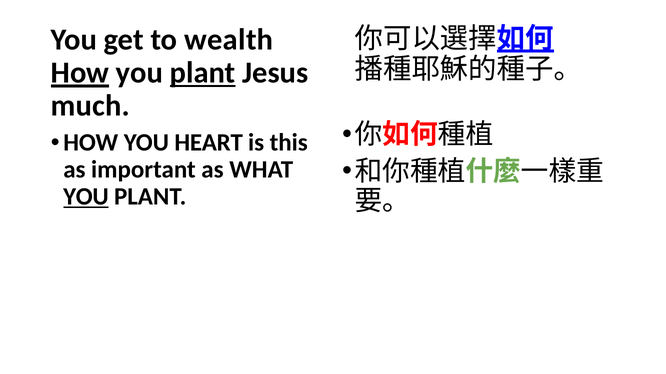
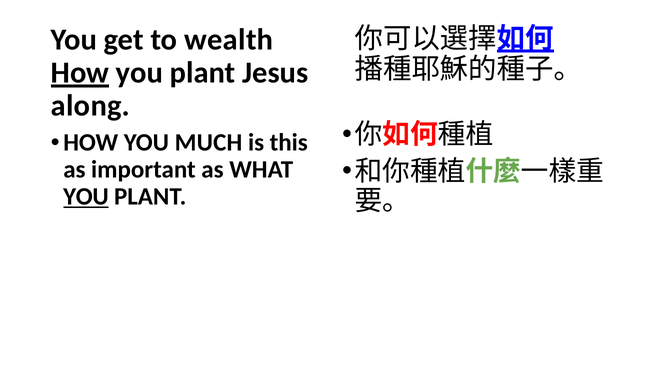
plant underline: present -> none (203, 73)
much: much -> along (90, 106)
HEART: HEART -> MUCH (208, 143)
